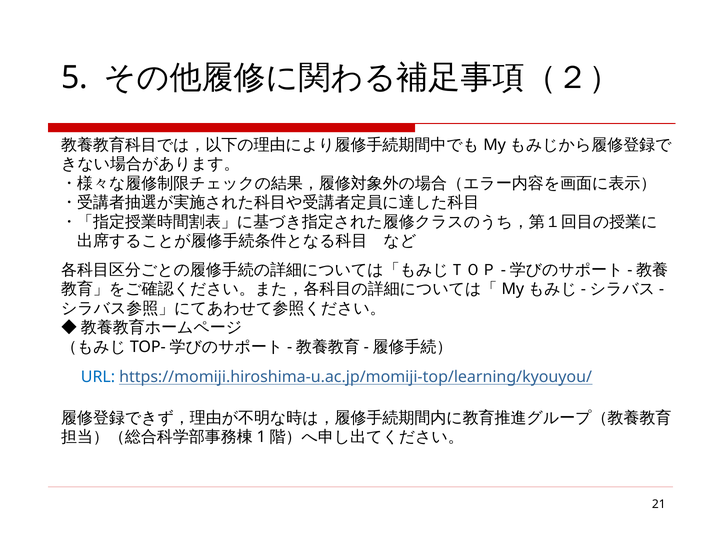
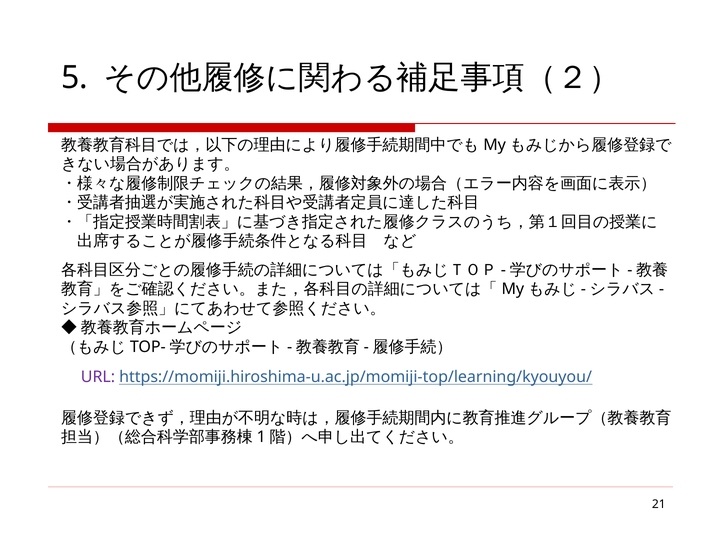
URL colour: blue -> purple (98, 377)
